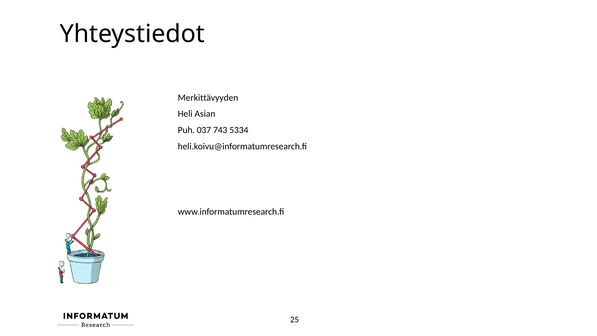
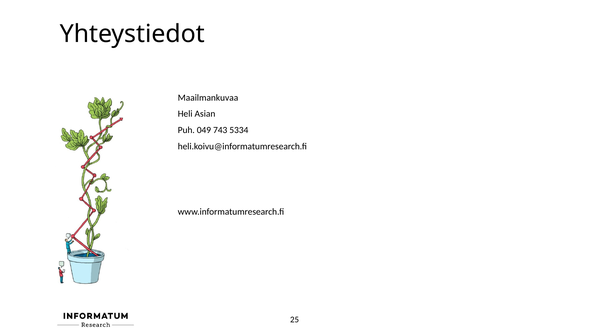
Merkittävyyden: Merkittävyyden -> Maailmankuvaa (208, 98)
037: 037 -> 049 (204, 130)
